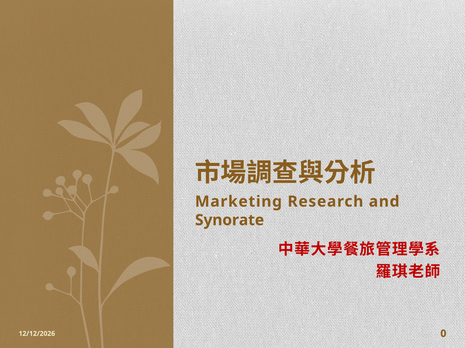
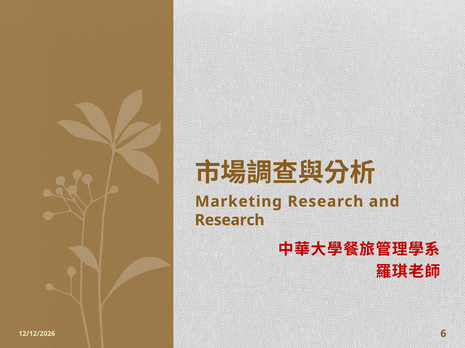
Synorate: Synorate -> Research (230, 221)
0: 0 -> 6 (443, 334)
